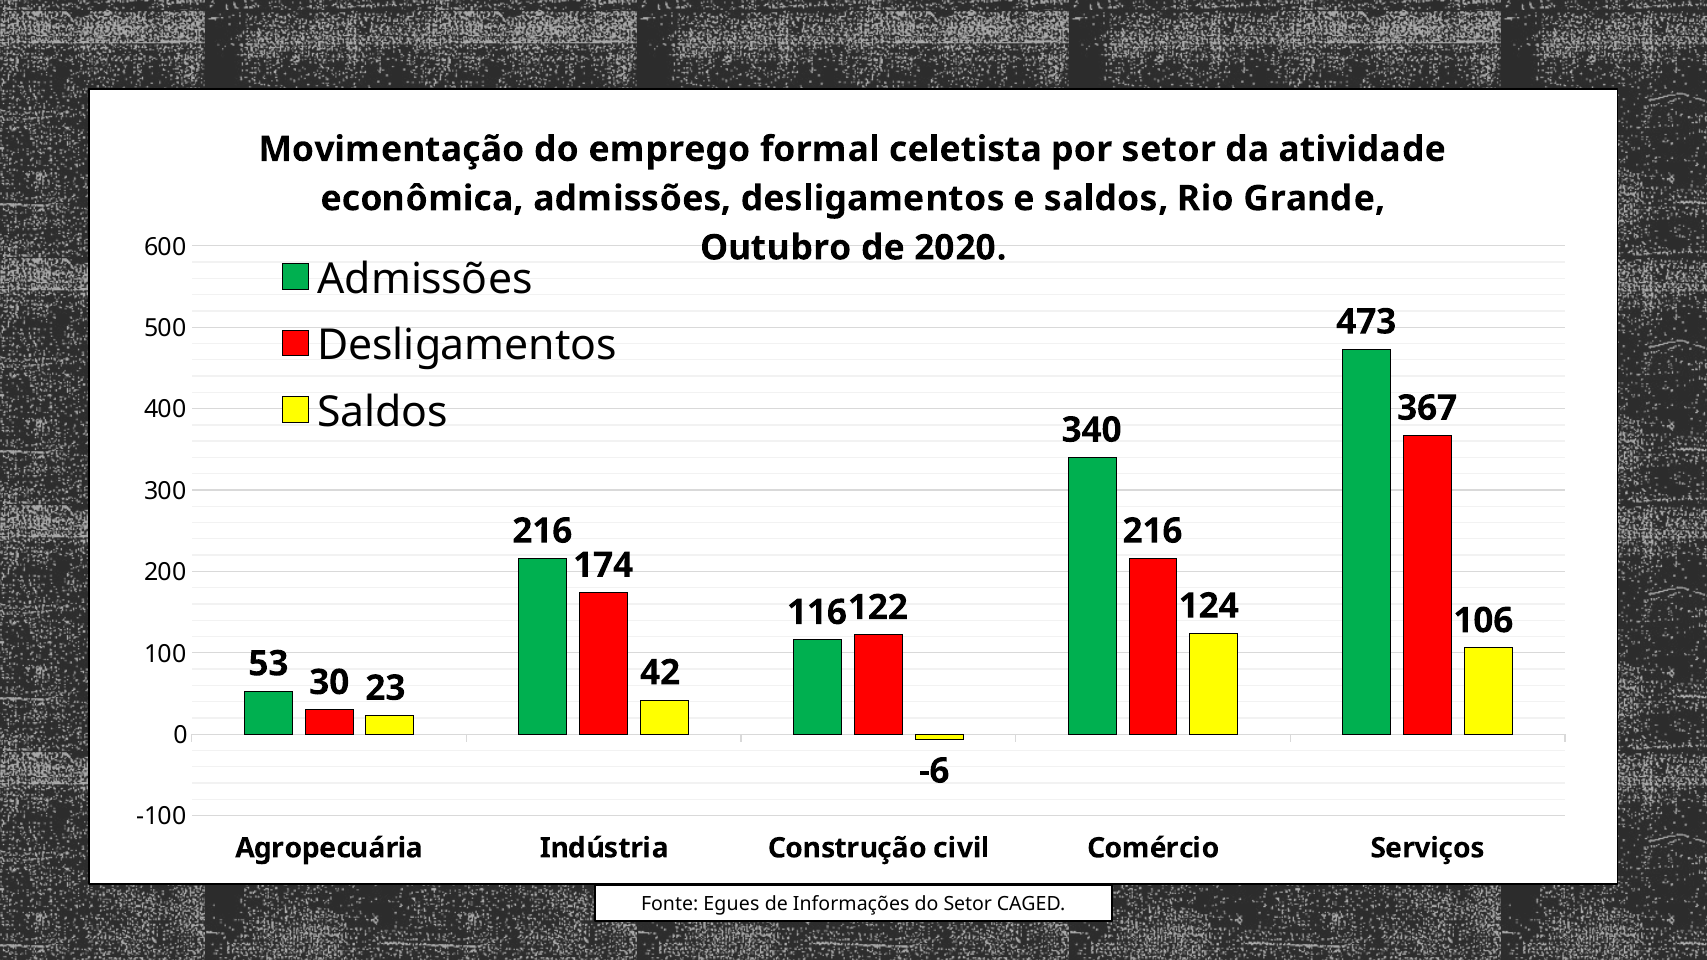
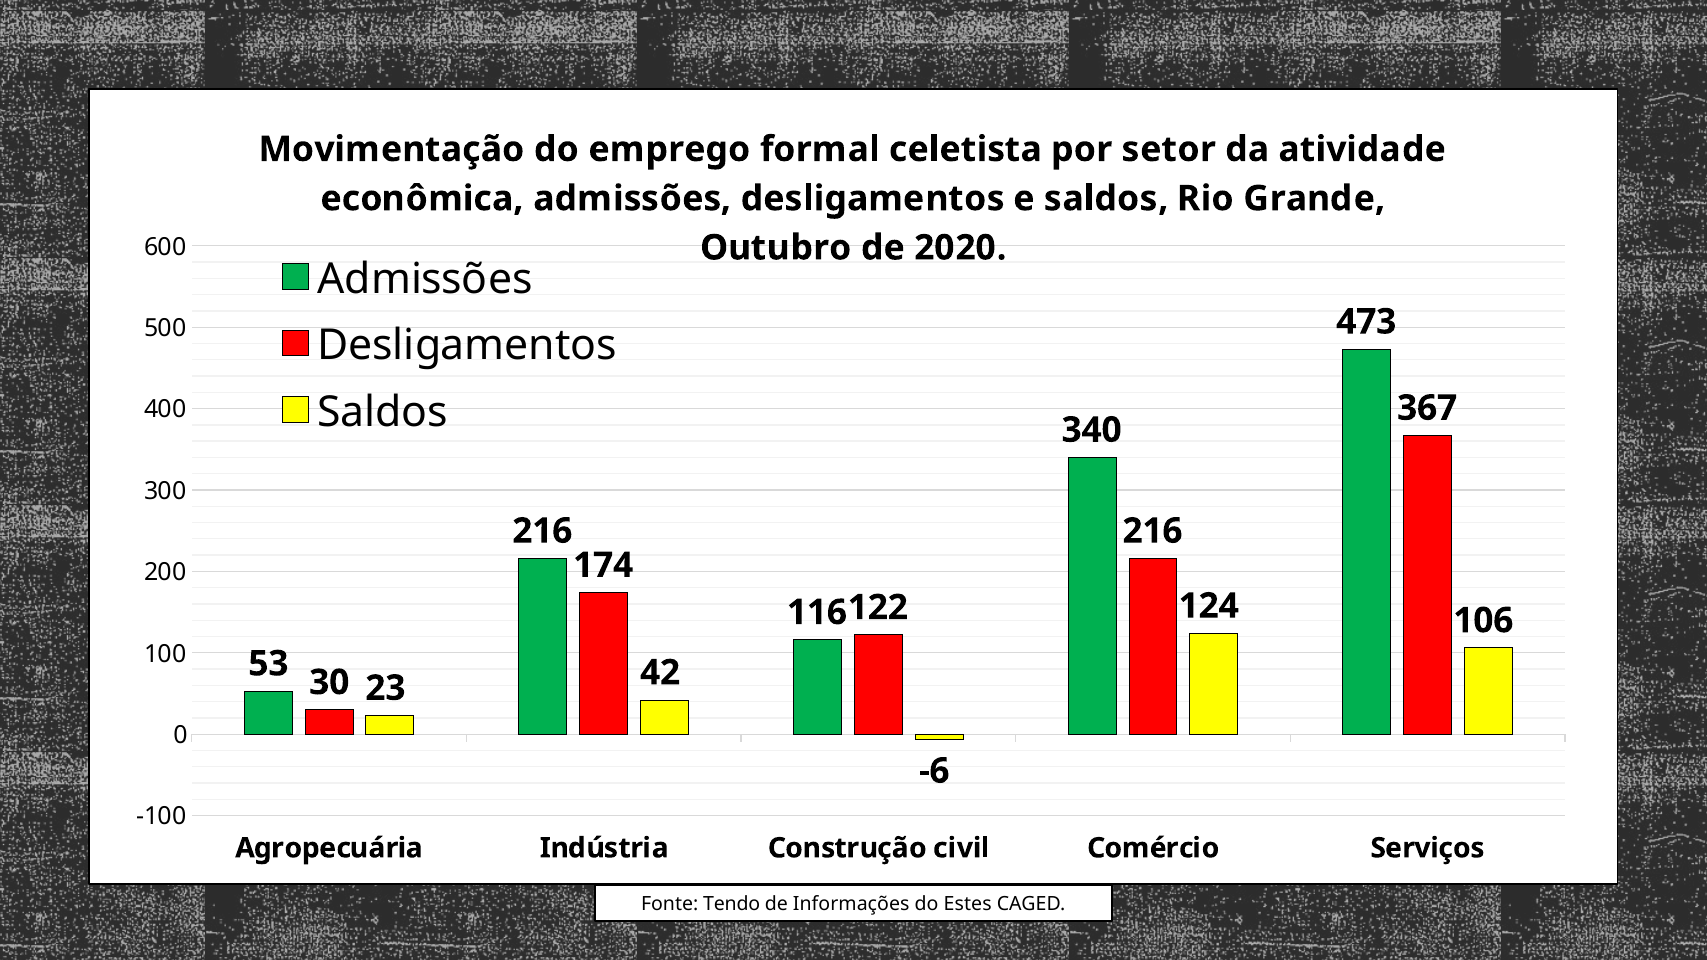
Egues: Egues -> Tendo (732, 904)
do Setor: Setor -> Estes (968, 904)
